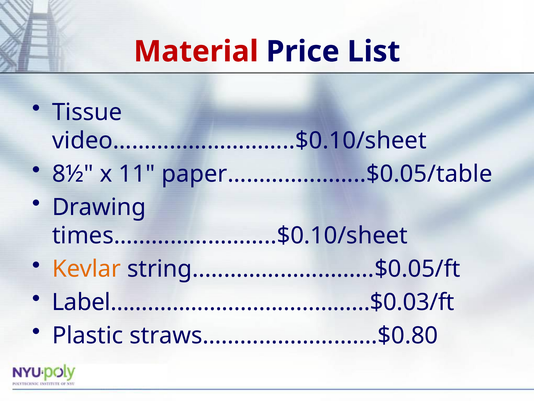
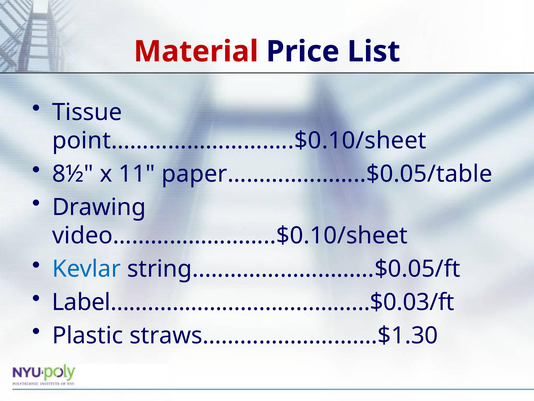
video………………………..$0.10/sheet: video………………………..$0.10/sheet -> point………………………..$0.10/sheet (239, 141)
times……………………..$0.10/sheet: times……………………..$0.10/sheet -> video……………………..$0.10/sheet (230, 235)
Kevlar colour: orange -> blue (87, 269)
straws……………………….$0.80: straws……………………….$0.80 -> straws……………………….$1.30 (284, 335)
